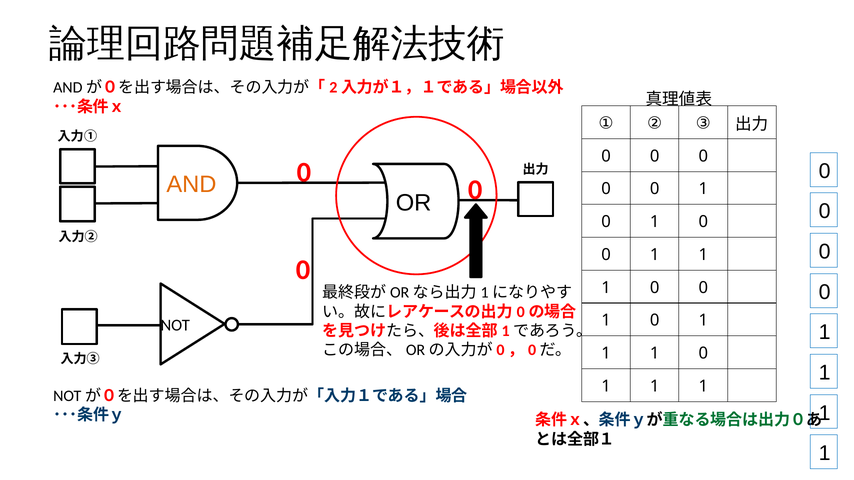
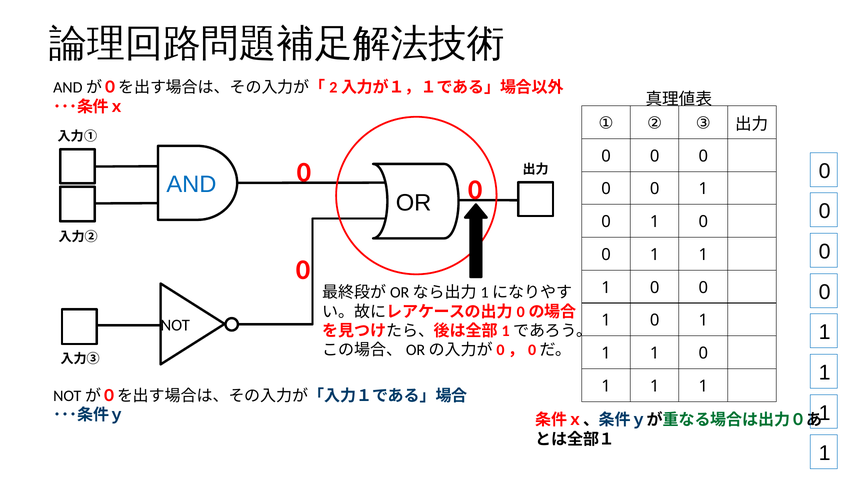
AND colour: orange -> blue (191, 185)
